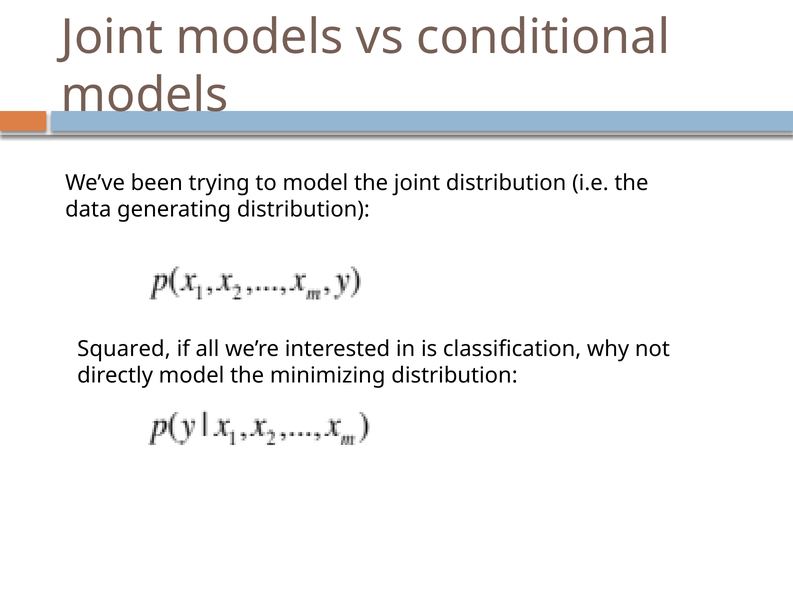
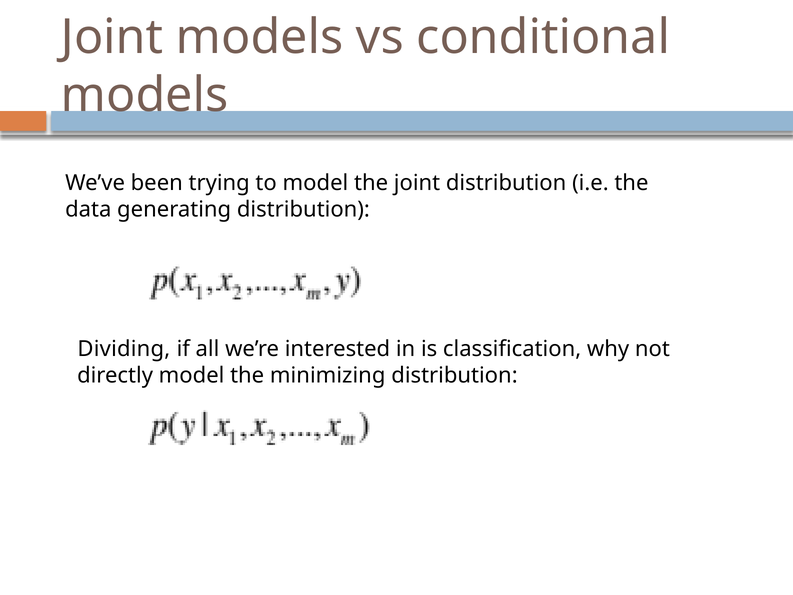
Squared: Squared -> Dividing (124, 349)
